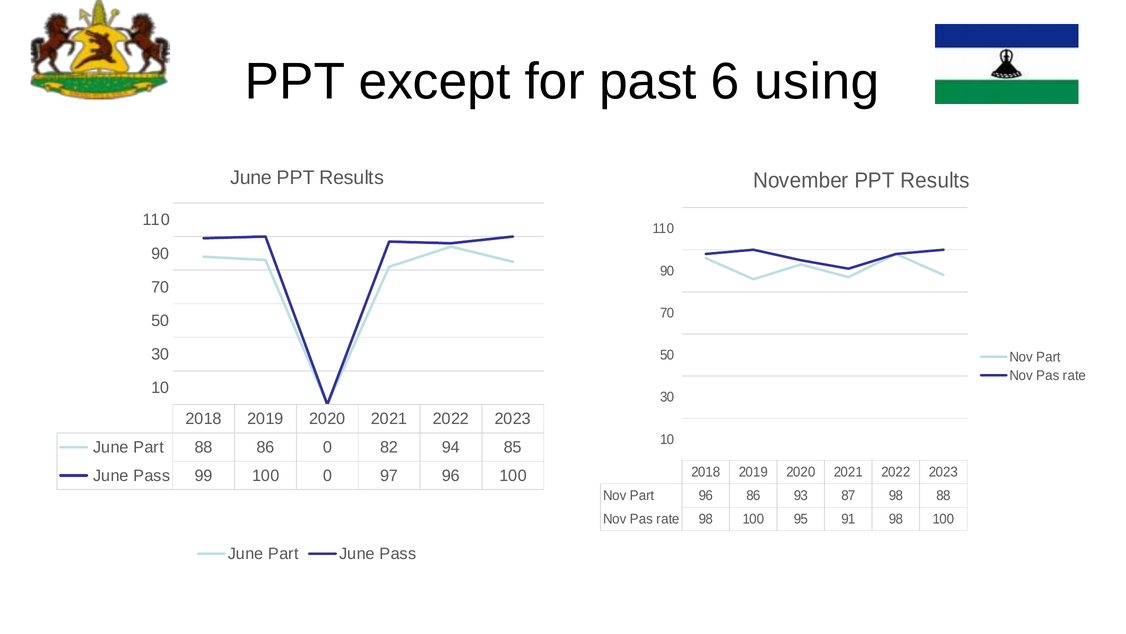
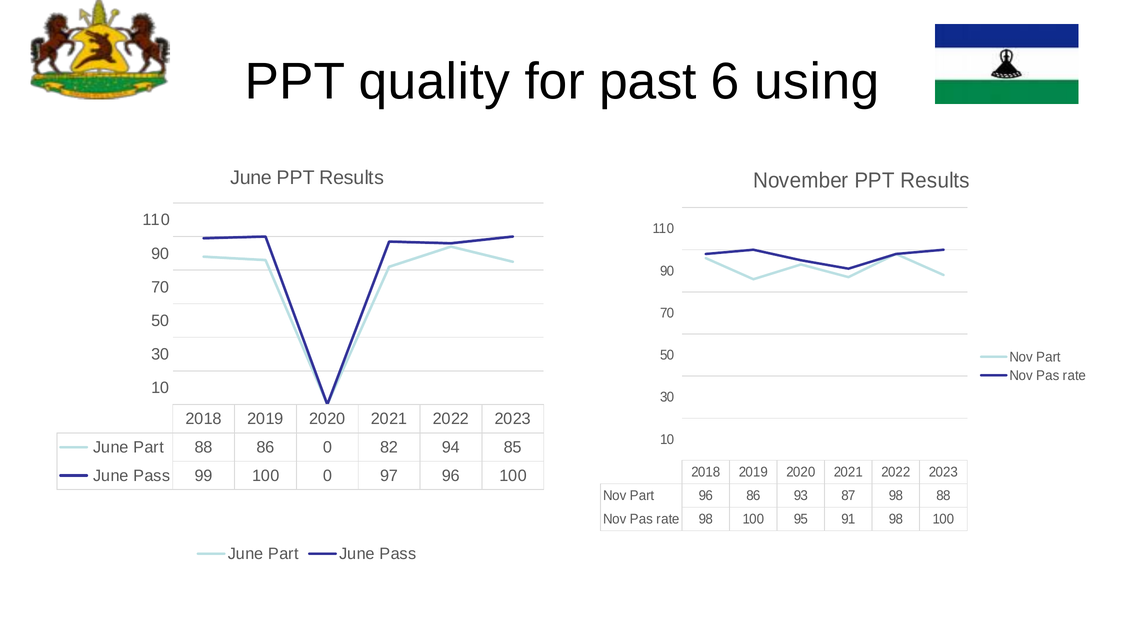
except: except -> quality (434, 82)
